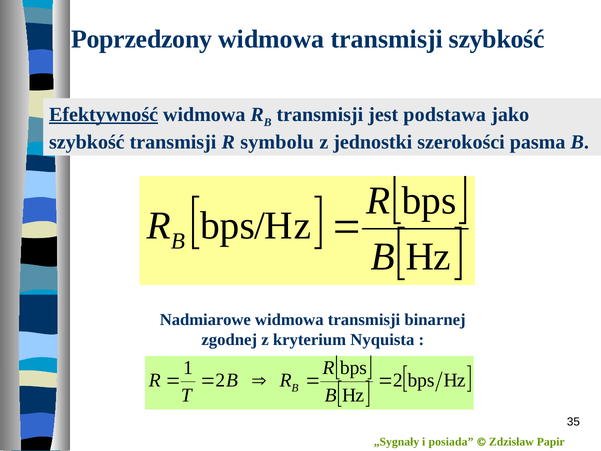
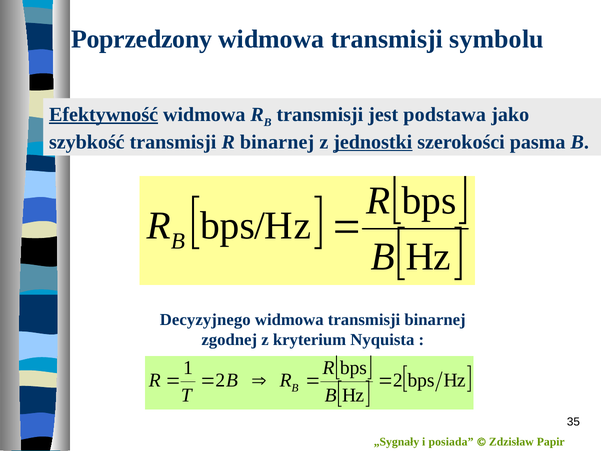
transmisji szybkość: szybkość -> symbolu (497, 39)
R symbolu: symbolu -> binarnej (277, 142)
jednostki underline: none -> present (373, 142)
Nadmiarowe: Nadmiarowe -> Decyzyjnego (205, 320)
